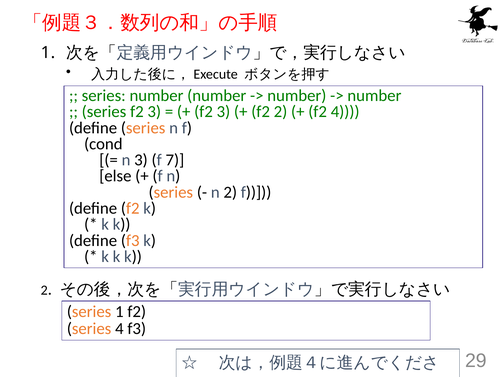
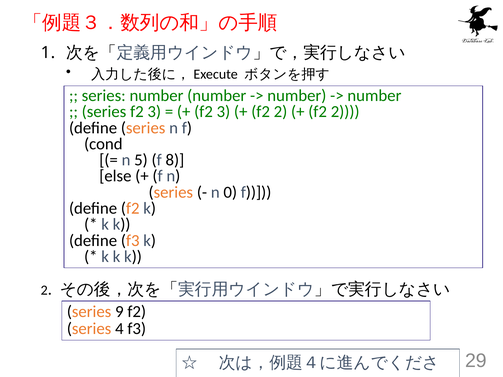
4: 4 -> 2 (345, 112)
n 3: 3 -> 5 (141, 160)
7: 7 -> 8 (175, 160)
n 2: 2 -> 0 (230, 192)
series 1: 1 -> 9 (119, 312)
